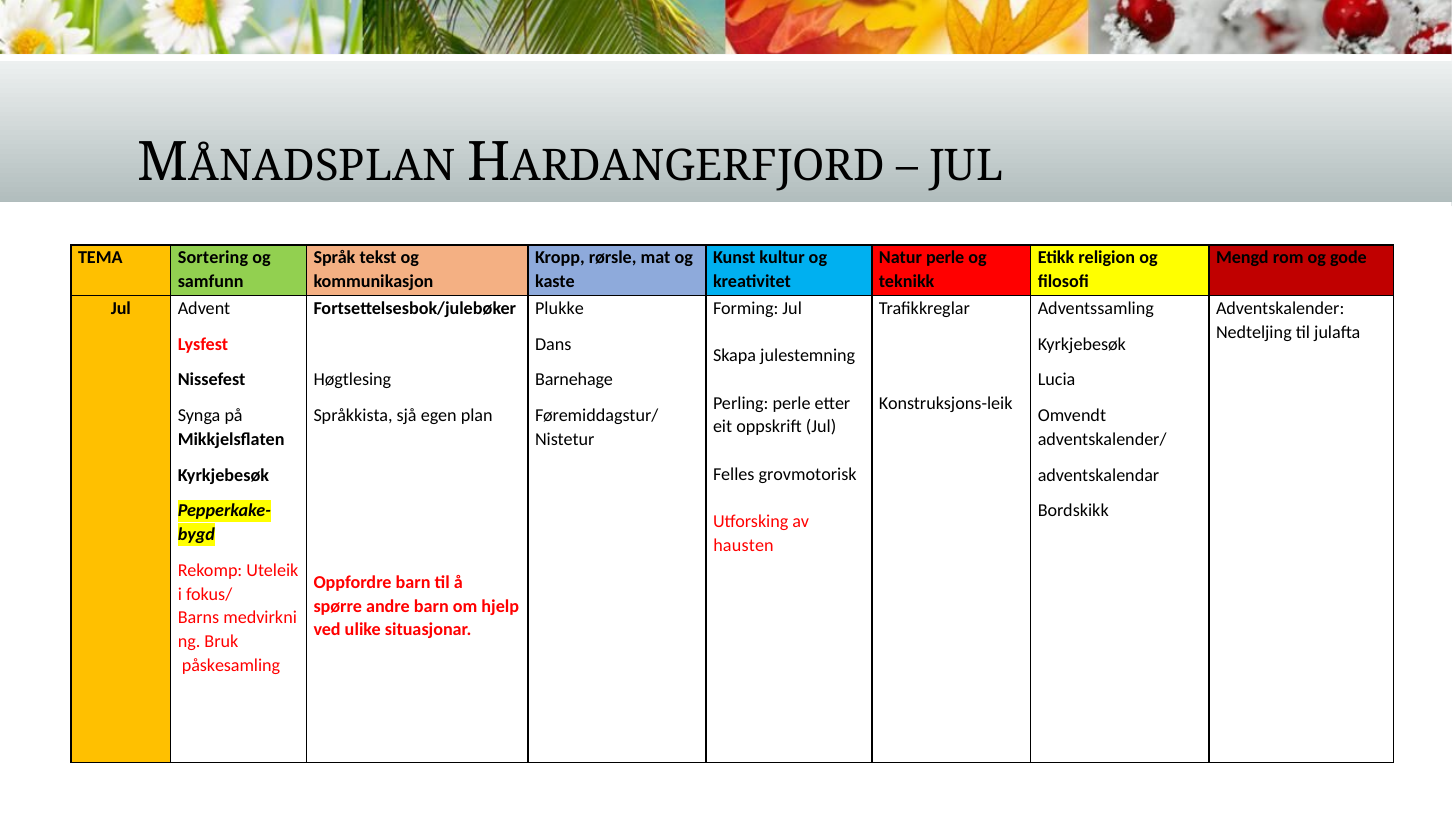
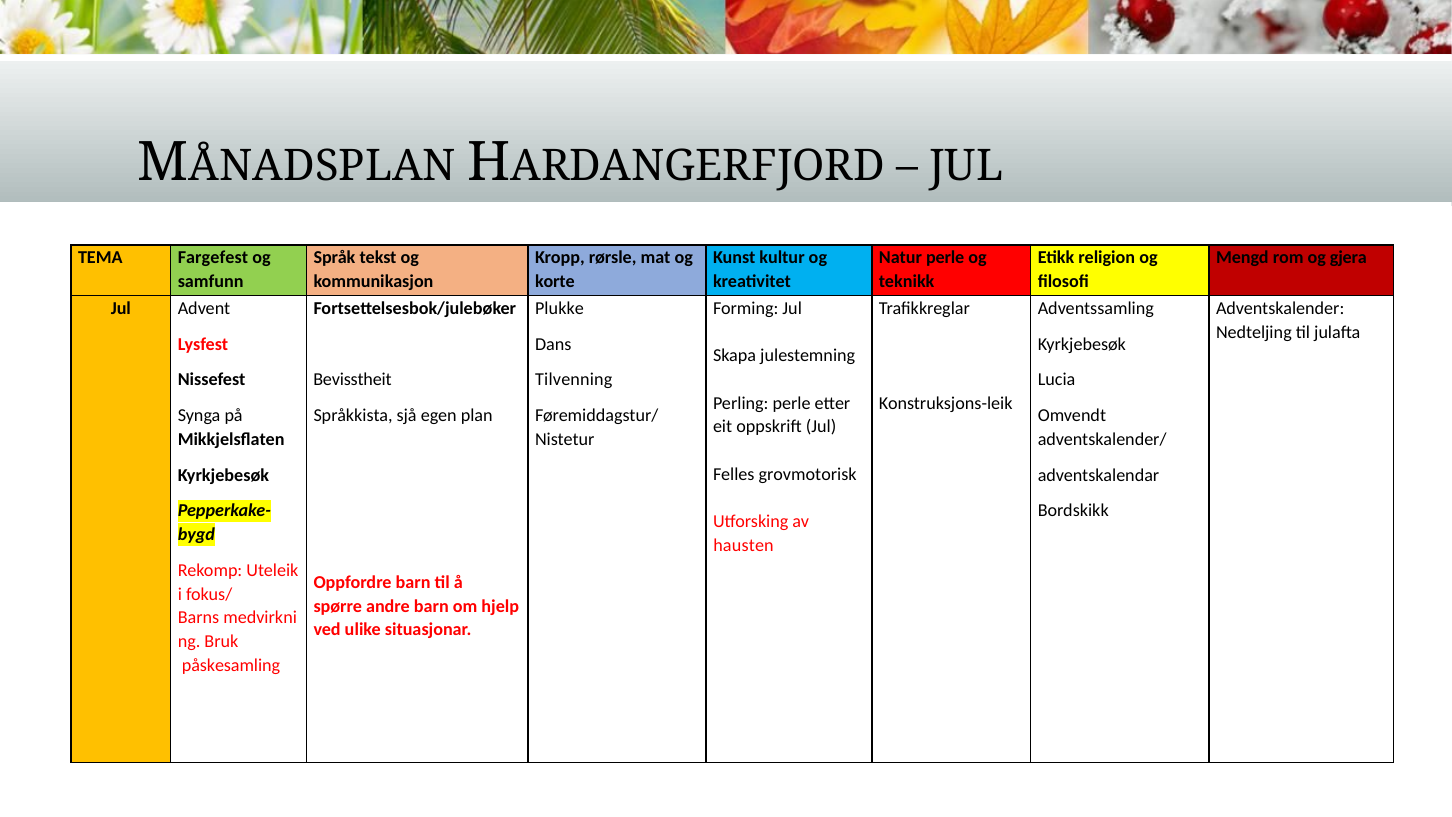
Sortering: Sortering -> Fargefest (213, 258)
gode: gode -> gjera (1348, 258)
kaste: kaste -> korte (555, 281)
Høgtlesing: Høgtlesing -> Bevisstheit (352, 380)
Barnehage: Barnehage -> Tilvenning (574, 380)
